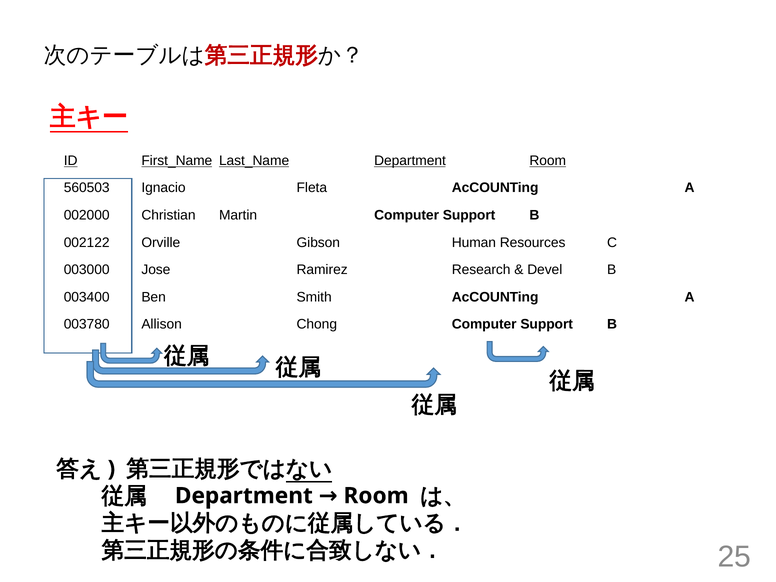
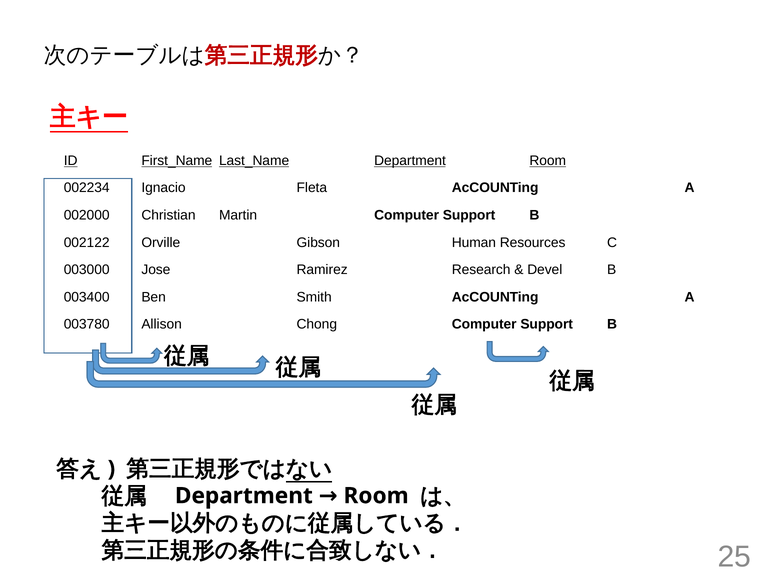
560503: 560503 -> 002234 (87, 188)
